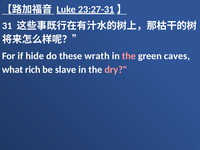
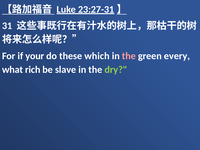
hide: hide -> your (35, 56)
wrath: wrath -> which (97, 56)
caves: caves -> every (177, 56)
dry colour: pink -> light green (116, 70)
